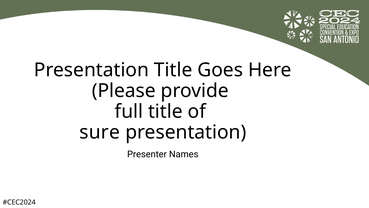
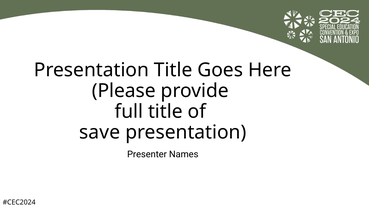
sure: sure -> save (100, 132)
